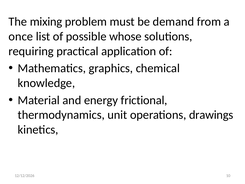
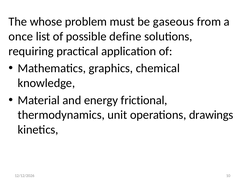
mixing: mixing -> whose (46, 22)
demand: demand -> gaseous (173, 22)
whose: whose -> define (125, 36)
